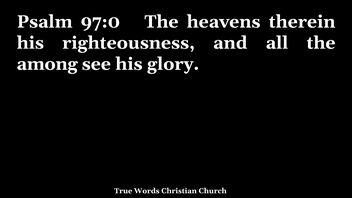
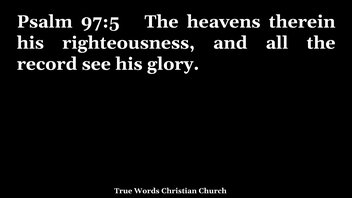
97:0: 97:0 -> 97:5 (100, 22)
among: among -> record (47, 64)
